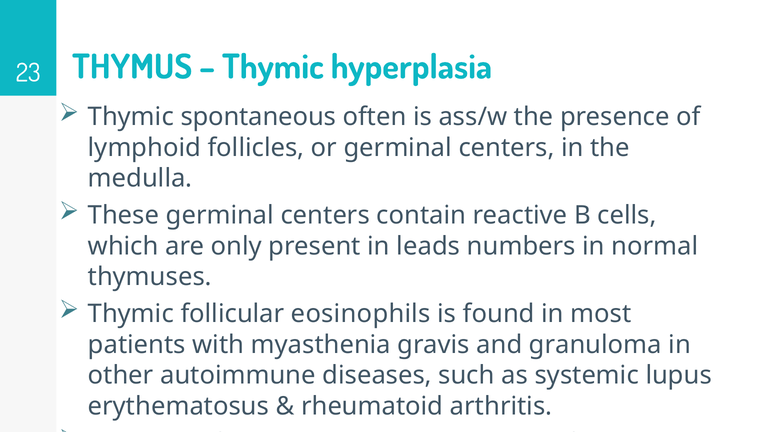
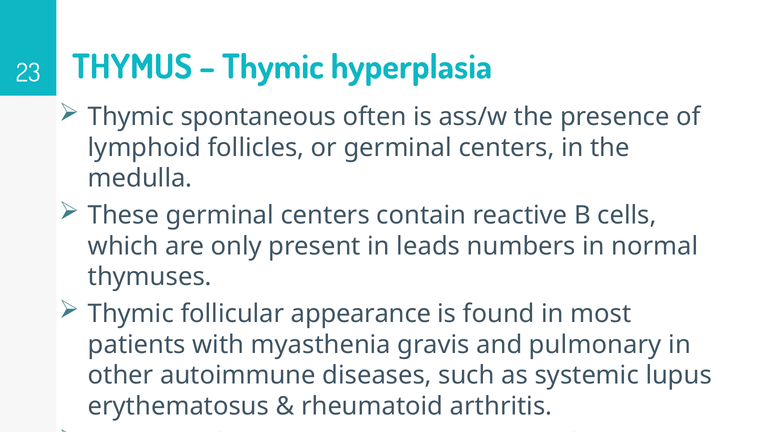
eosinophils: eosinophils -> appearance (361, 314)
granuloma: granuloma -> pulmonary (595, 345)
